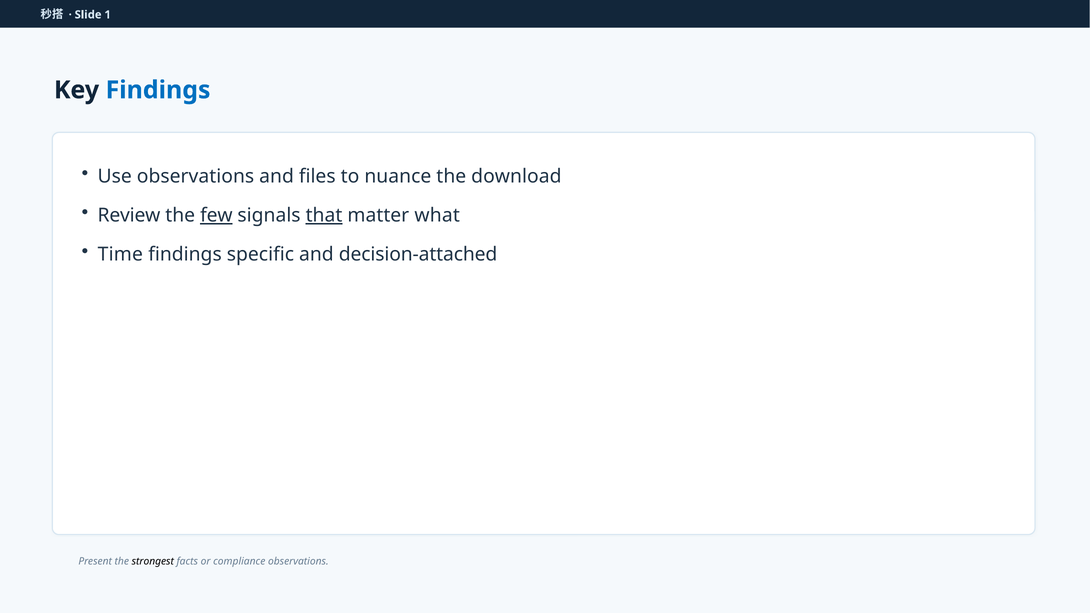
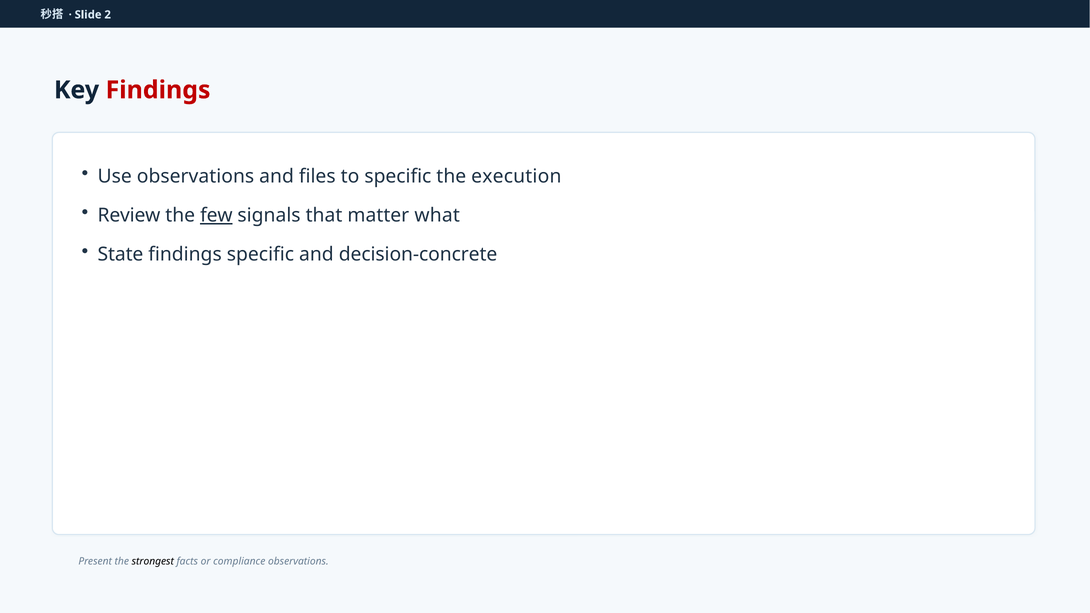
1: 1 -> 2 (108, 15)
Findings colour: blue -> red (158, 90)
to nuance: nuance -> specific (398, 176)
download: download -> execution (516, 176)
that underline: present -> none (324, 215)
Time: Time -> State (121, 255)
decision-attached: decision-attached -> decision-concrete (418, 255)
